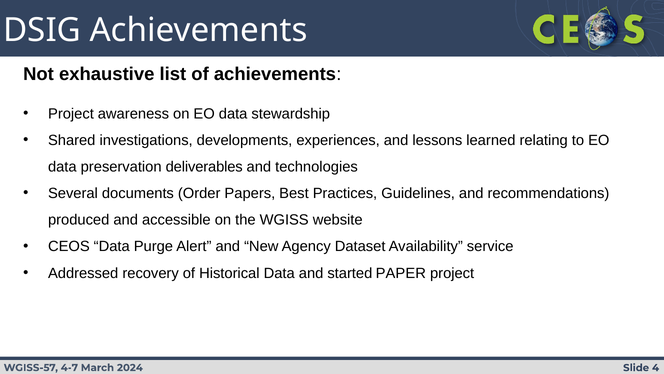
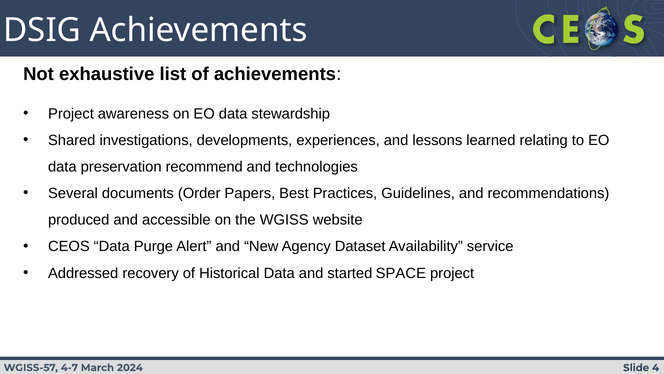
deliverables: deliverables -> recommend (204, 167)
PAPER: PAPER -> SPACE (401, 273)
